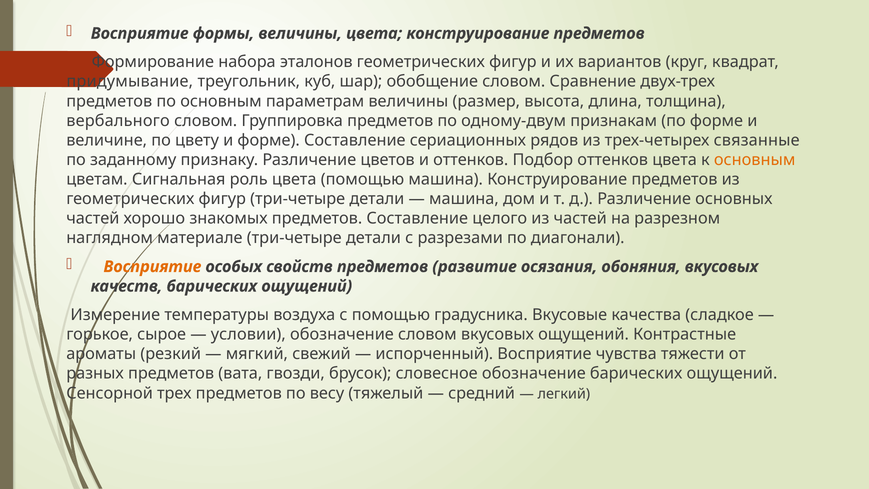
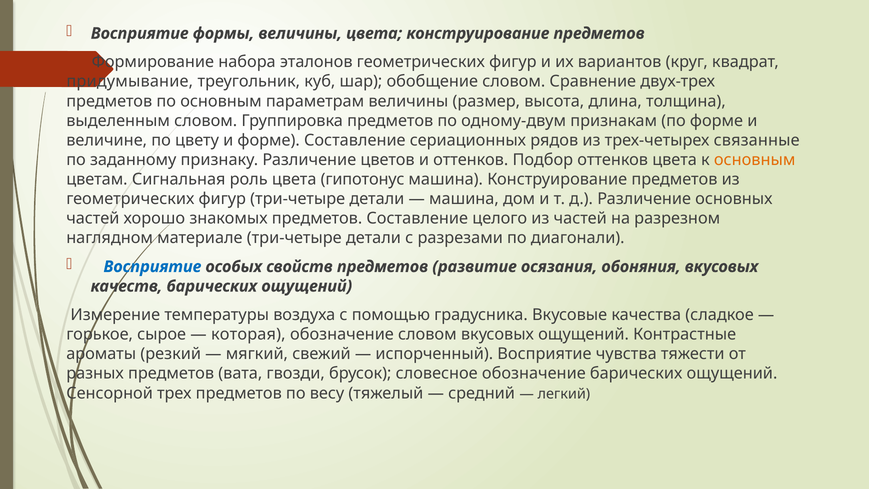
вербального: вербального -> выделенным (118, 121)
цвета помощью: помощью -> гипотонус (363, 179)
Восприятие colour: orange -> blue (152, 267)
условии: условии -> которая (248, 334)
